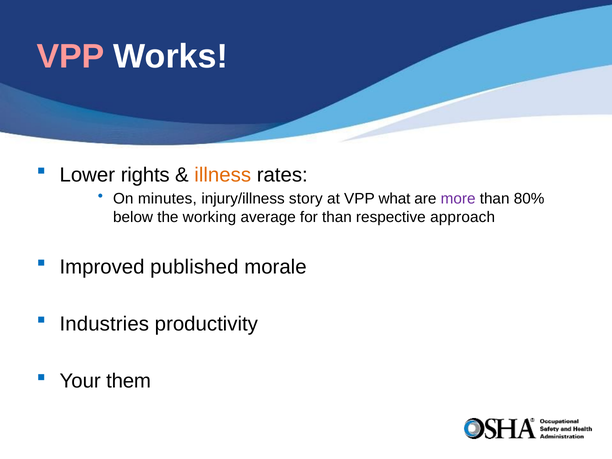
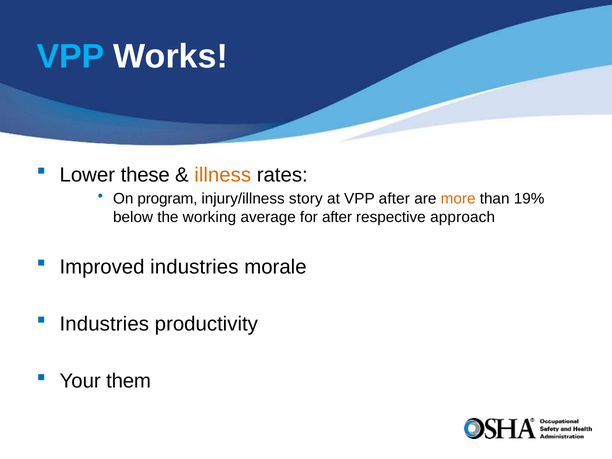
VPP colour: pink -> light blue (71, 56)
rights: rights -> these (145, 175)
minutes: minutes -> program (168, 199)
VPP what: what -> after (394, 199)
more colour: purple -> orange (458, 199)
80%: 80% -> 19% (529, 199)
for than: than -> after (337, 217)
Improved published: published -> industries (194, 267)
